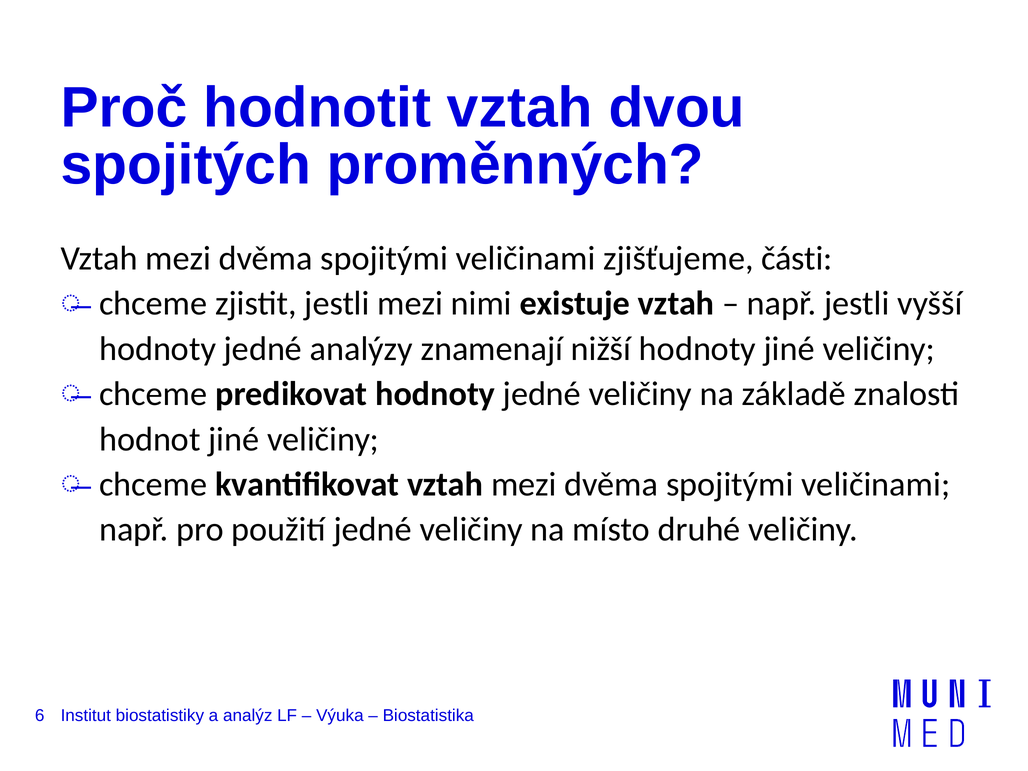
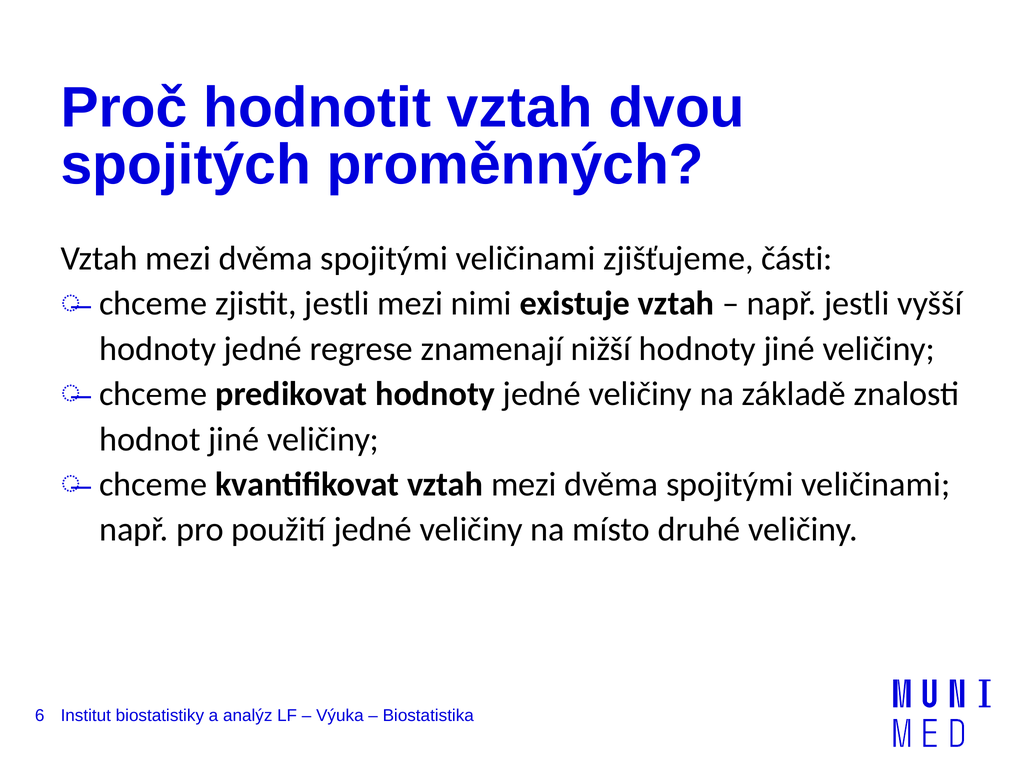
analýzy: analýzy -> regrese (361, 349)
